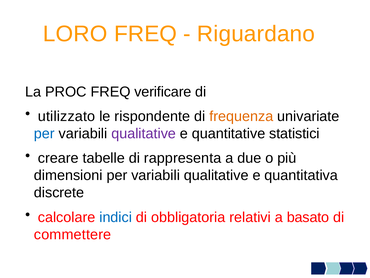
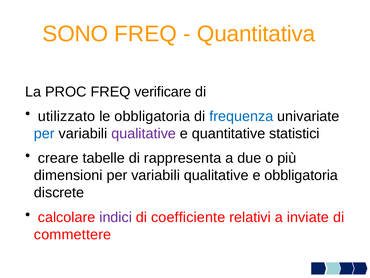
LORO: LORO -> SONO (75, 34)
Riguardano: Riguardano -> Quantitativa (256, 34)
le rispondente: rispondente -> obbligatoria (152, 116)
frequenza colour: orange -> blue (241, 116)
e quantitativa: quantitativa -> obbligatoria (301, 175)
indici colour: blue -> purple (116, 217)
obbligatoria: obbligatoria -> coefficiente (188, 217)
basato: basato -> inviate (308, 217)
